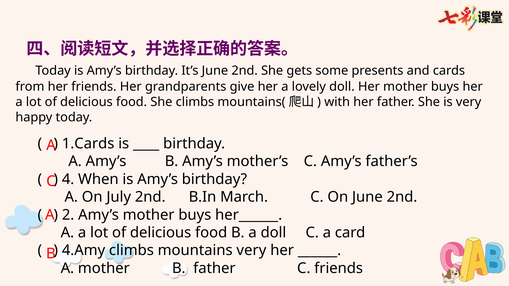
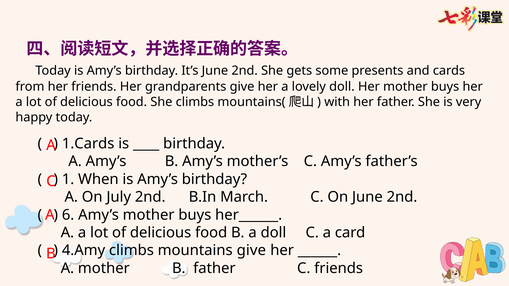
4: 4 -> 1 (68, 179)
2: 2 -> 6 (68, 215)
mountains very: very -> give (251, 251)
